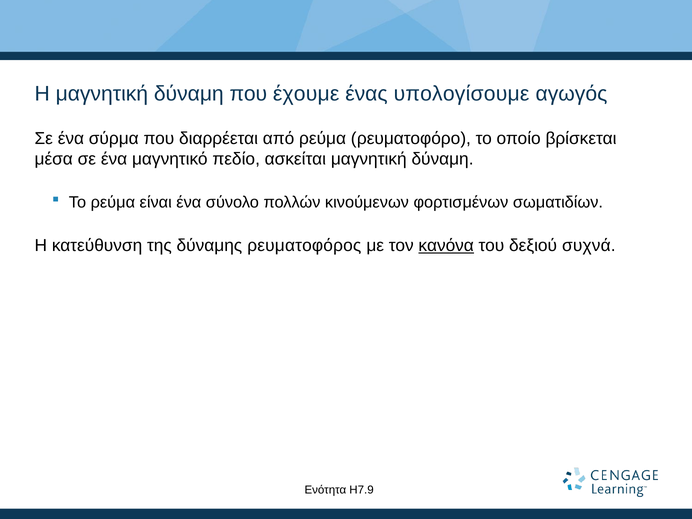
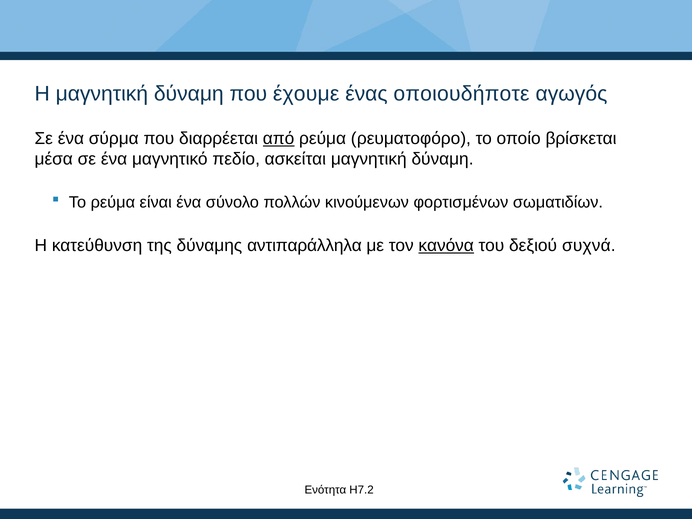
υπολογίσουμε: υπολογίσουμε -> οποιουδήποτε (461, 94)
από underline: none -> present (279, 138)
ρευματοφόρος: ρευματοφόρος -> αντιπαράλληλα (304, 246)
Η7.9: Η7.9 -> Η7.2 (362, 490)
